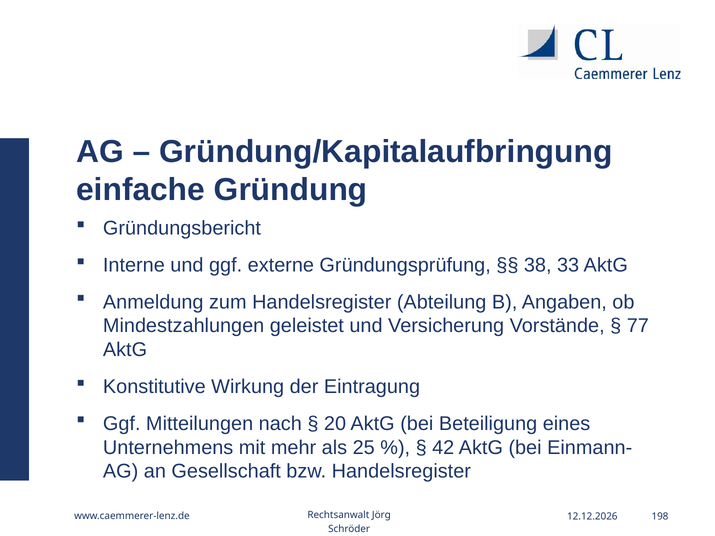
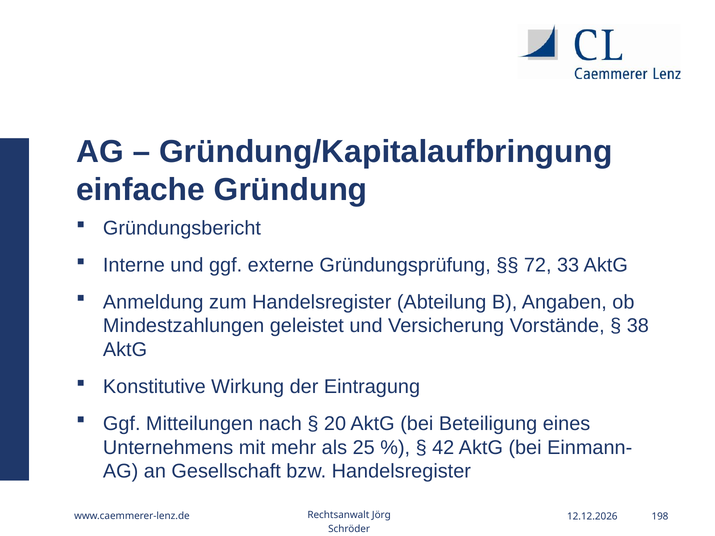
38: 38 -> 72 (538, 265)
77: 77 -> 38 (638, 326)
